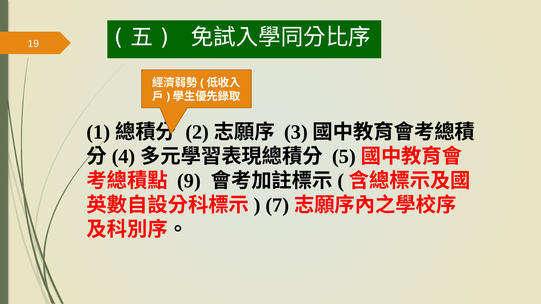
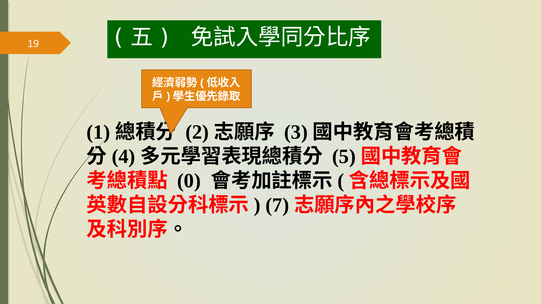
9: 9 -> 0 (189, 181)
